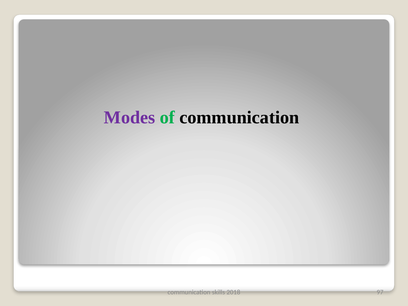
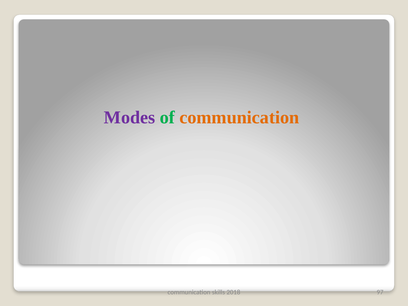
communication colour: black -> orange (239, 118)
